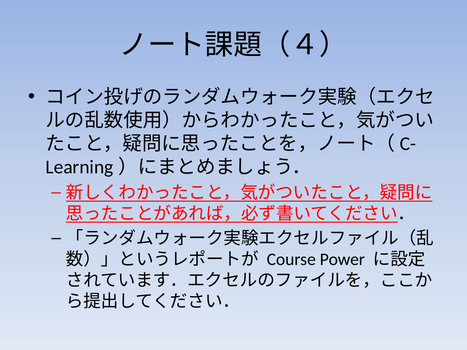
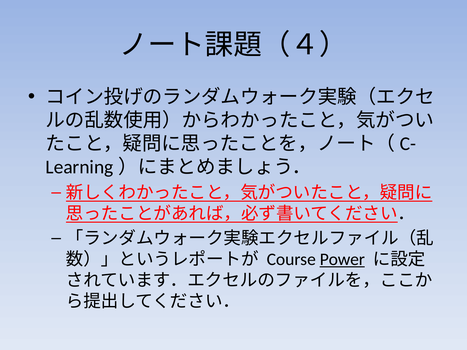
Power underline: none -> present (342, 260)
